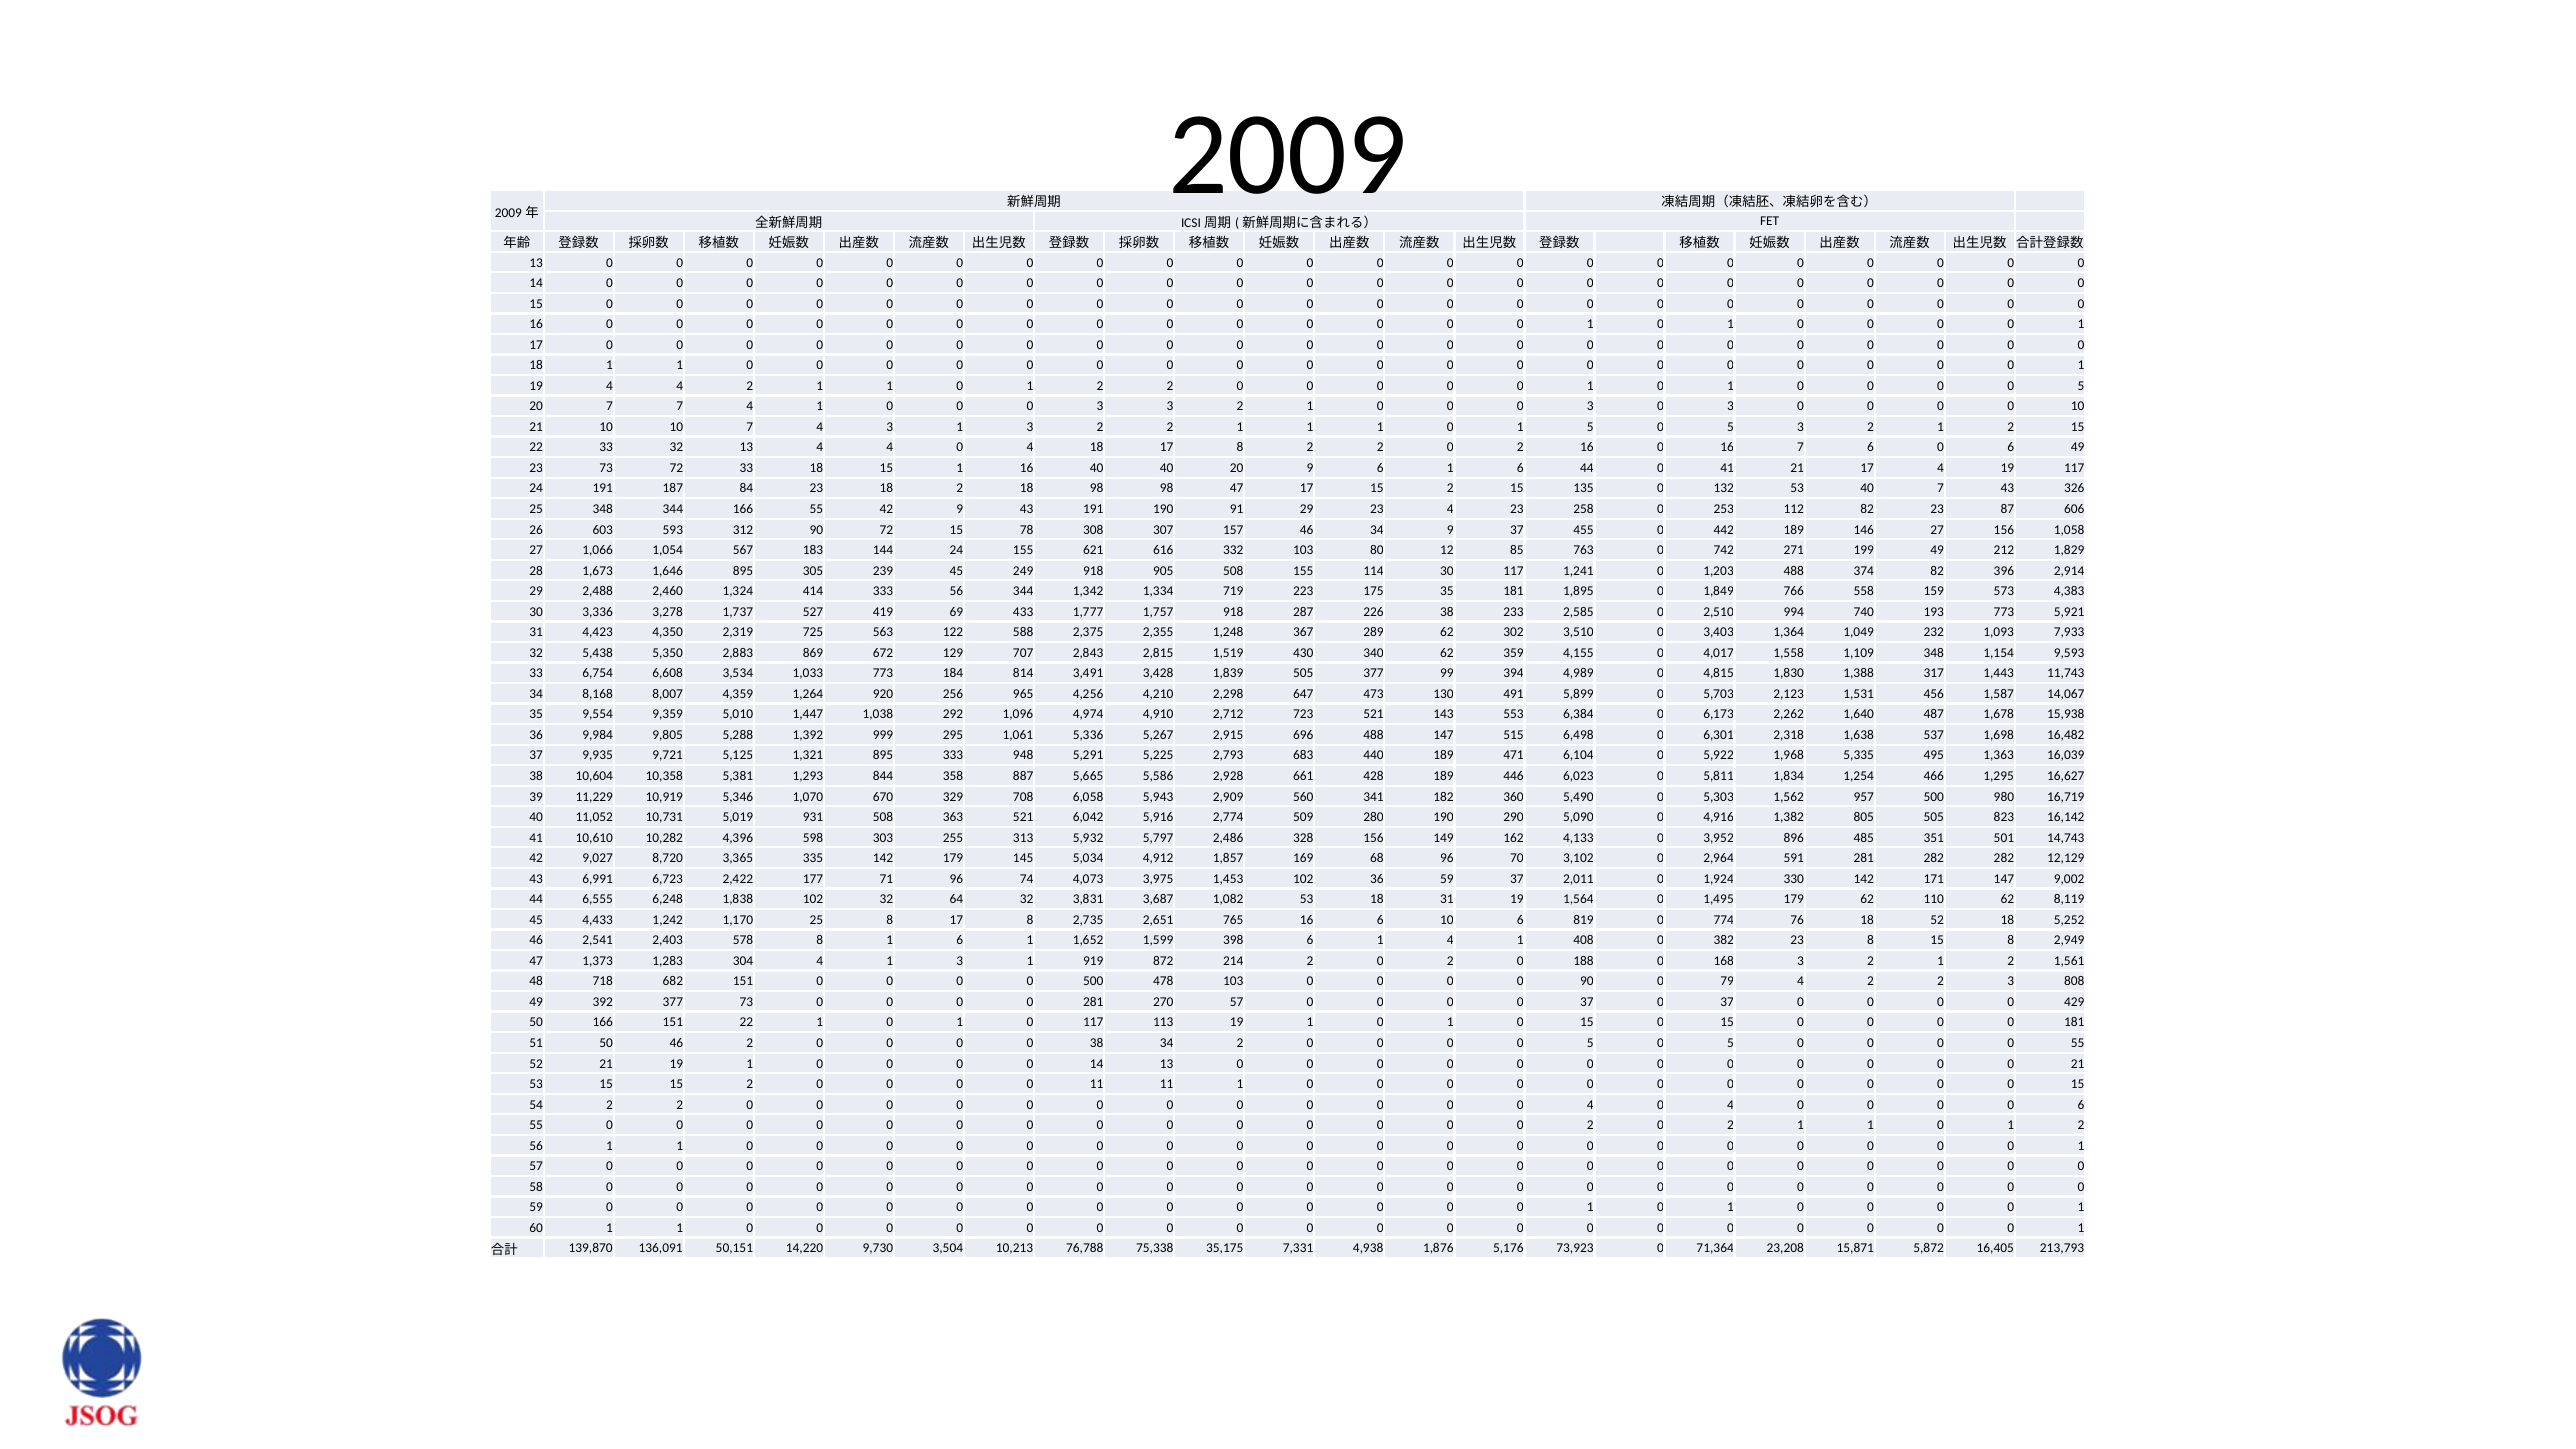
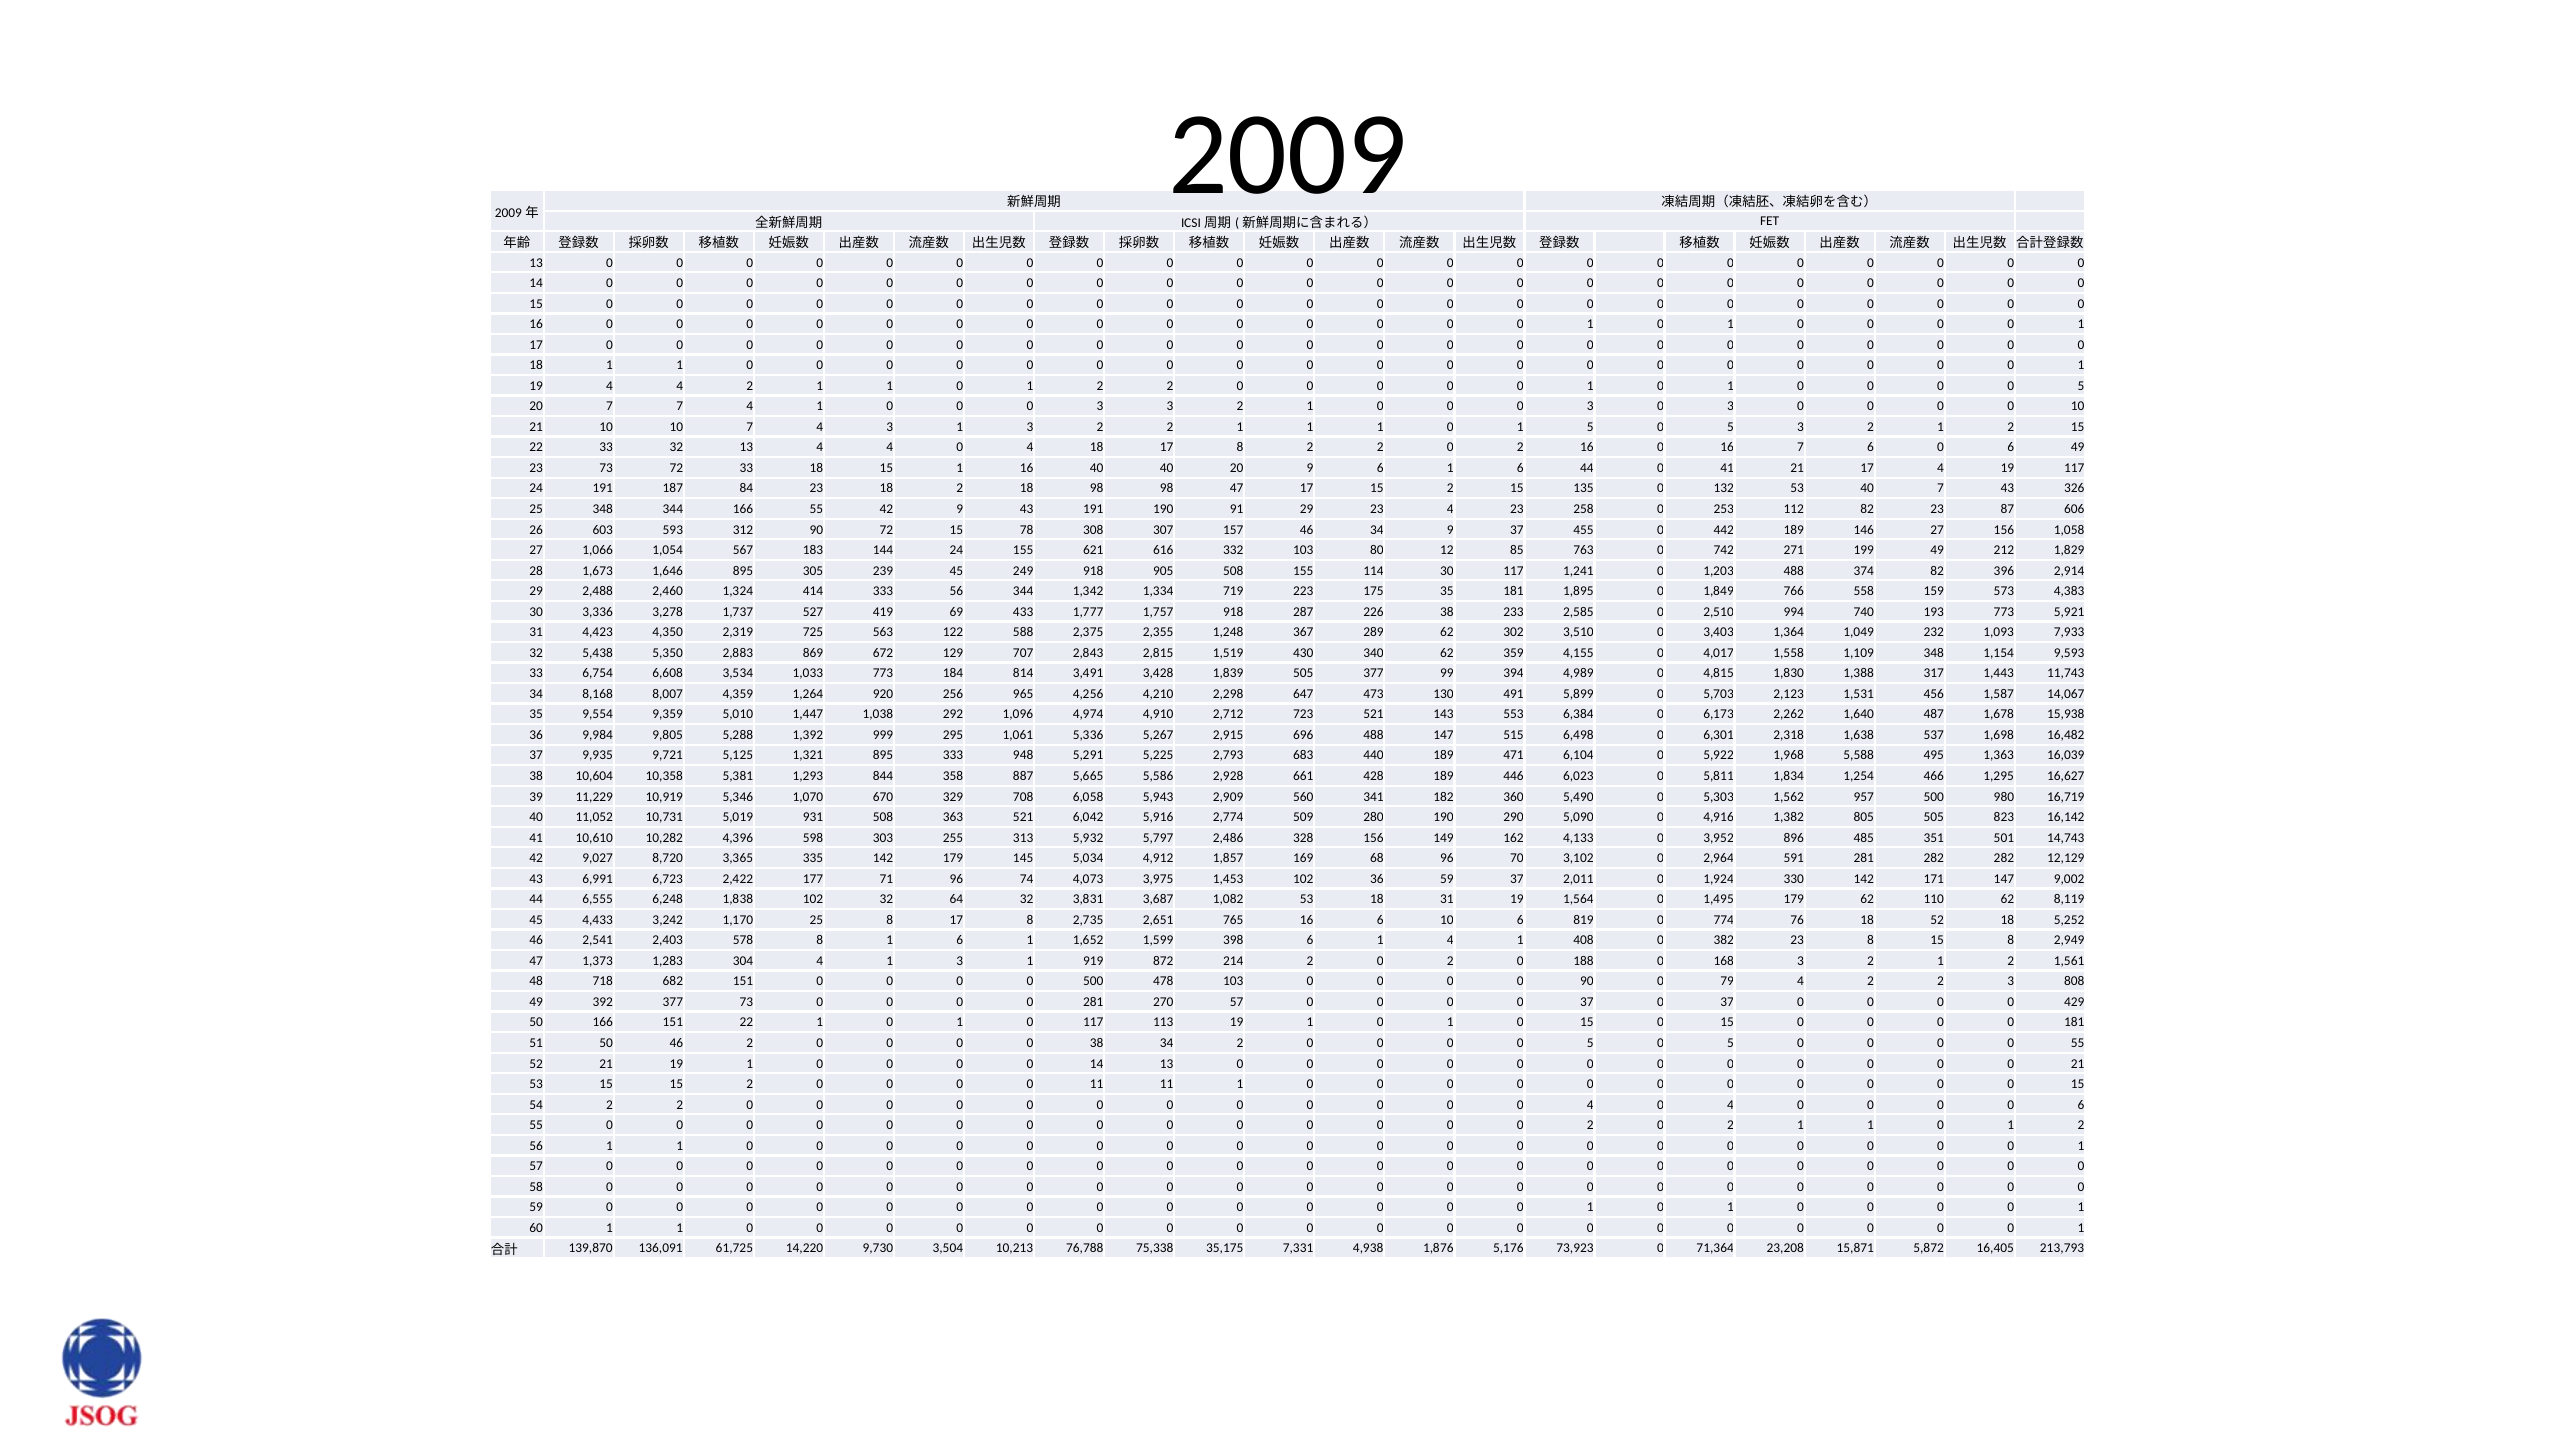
5,335: 5,335 -> 5,588 (1859, 756)
1,242: 1,242 -> 3,242 (668, 920)
50,151: 50,151 -> 61,725 (734, 1248)
